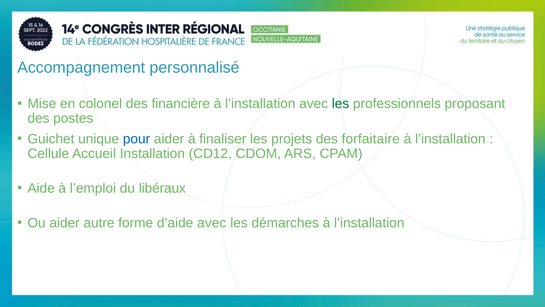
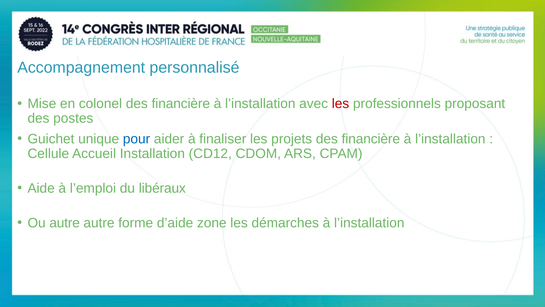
les colour: green -> red (341, 104)
projets des forfaitaire: forfaitaire -> financière (371, 139)
Ou aider: aider -> autre (65, 223)
d’aide avec: avec -> zone (212, 223)
